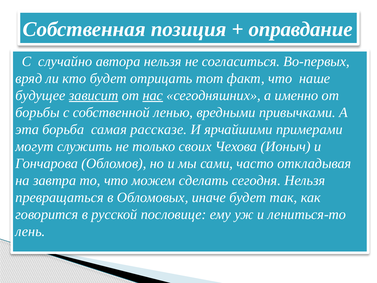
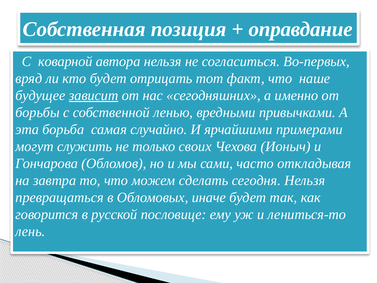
случайно: случайно -> коварной (65, 61)
нас underline: present -> none (153, 95)
рассказе: рассказе -> случайно (159, 129)
